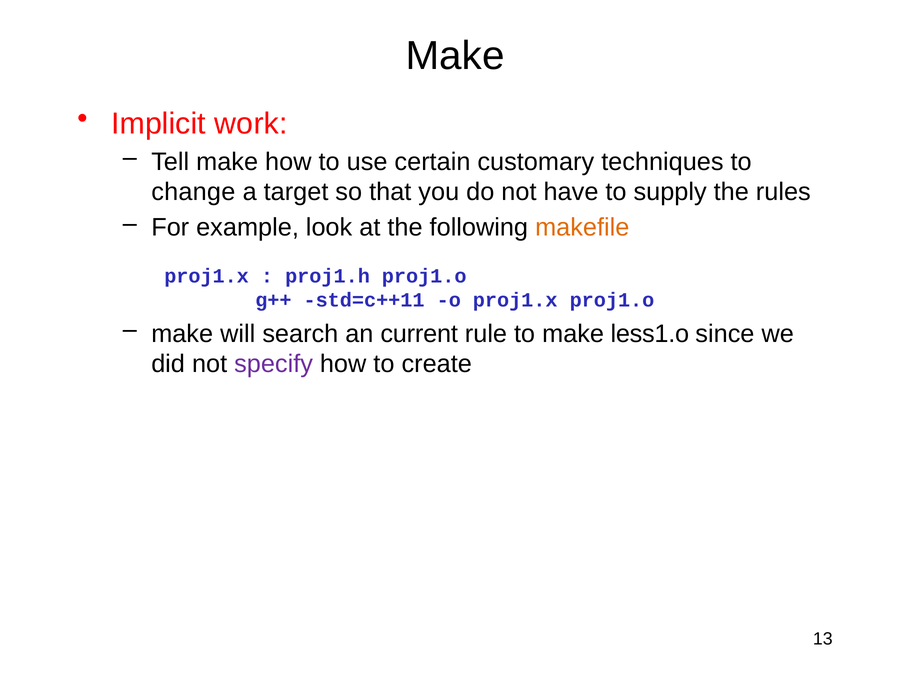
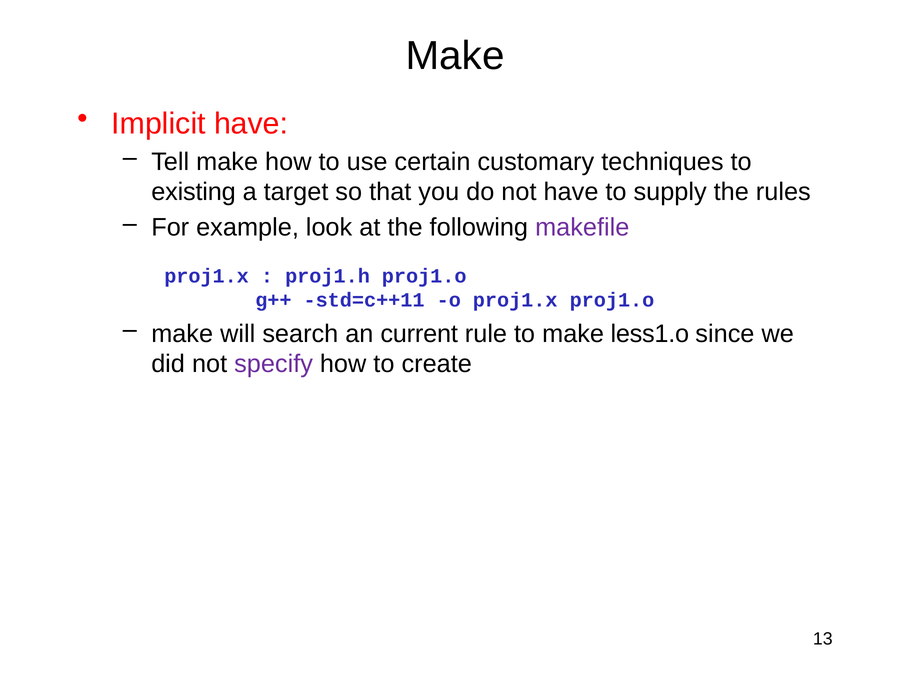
Implicit work: work -> have (251, 123)
change: change -> existing (194, 192)
makefile colour: orange -> purple (582, 227)
